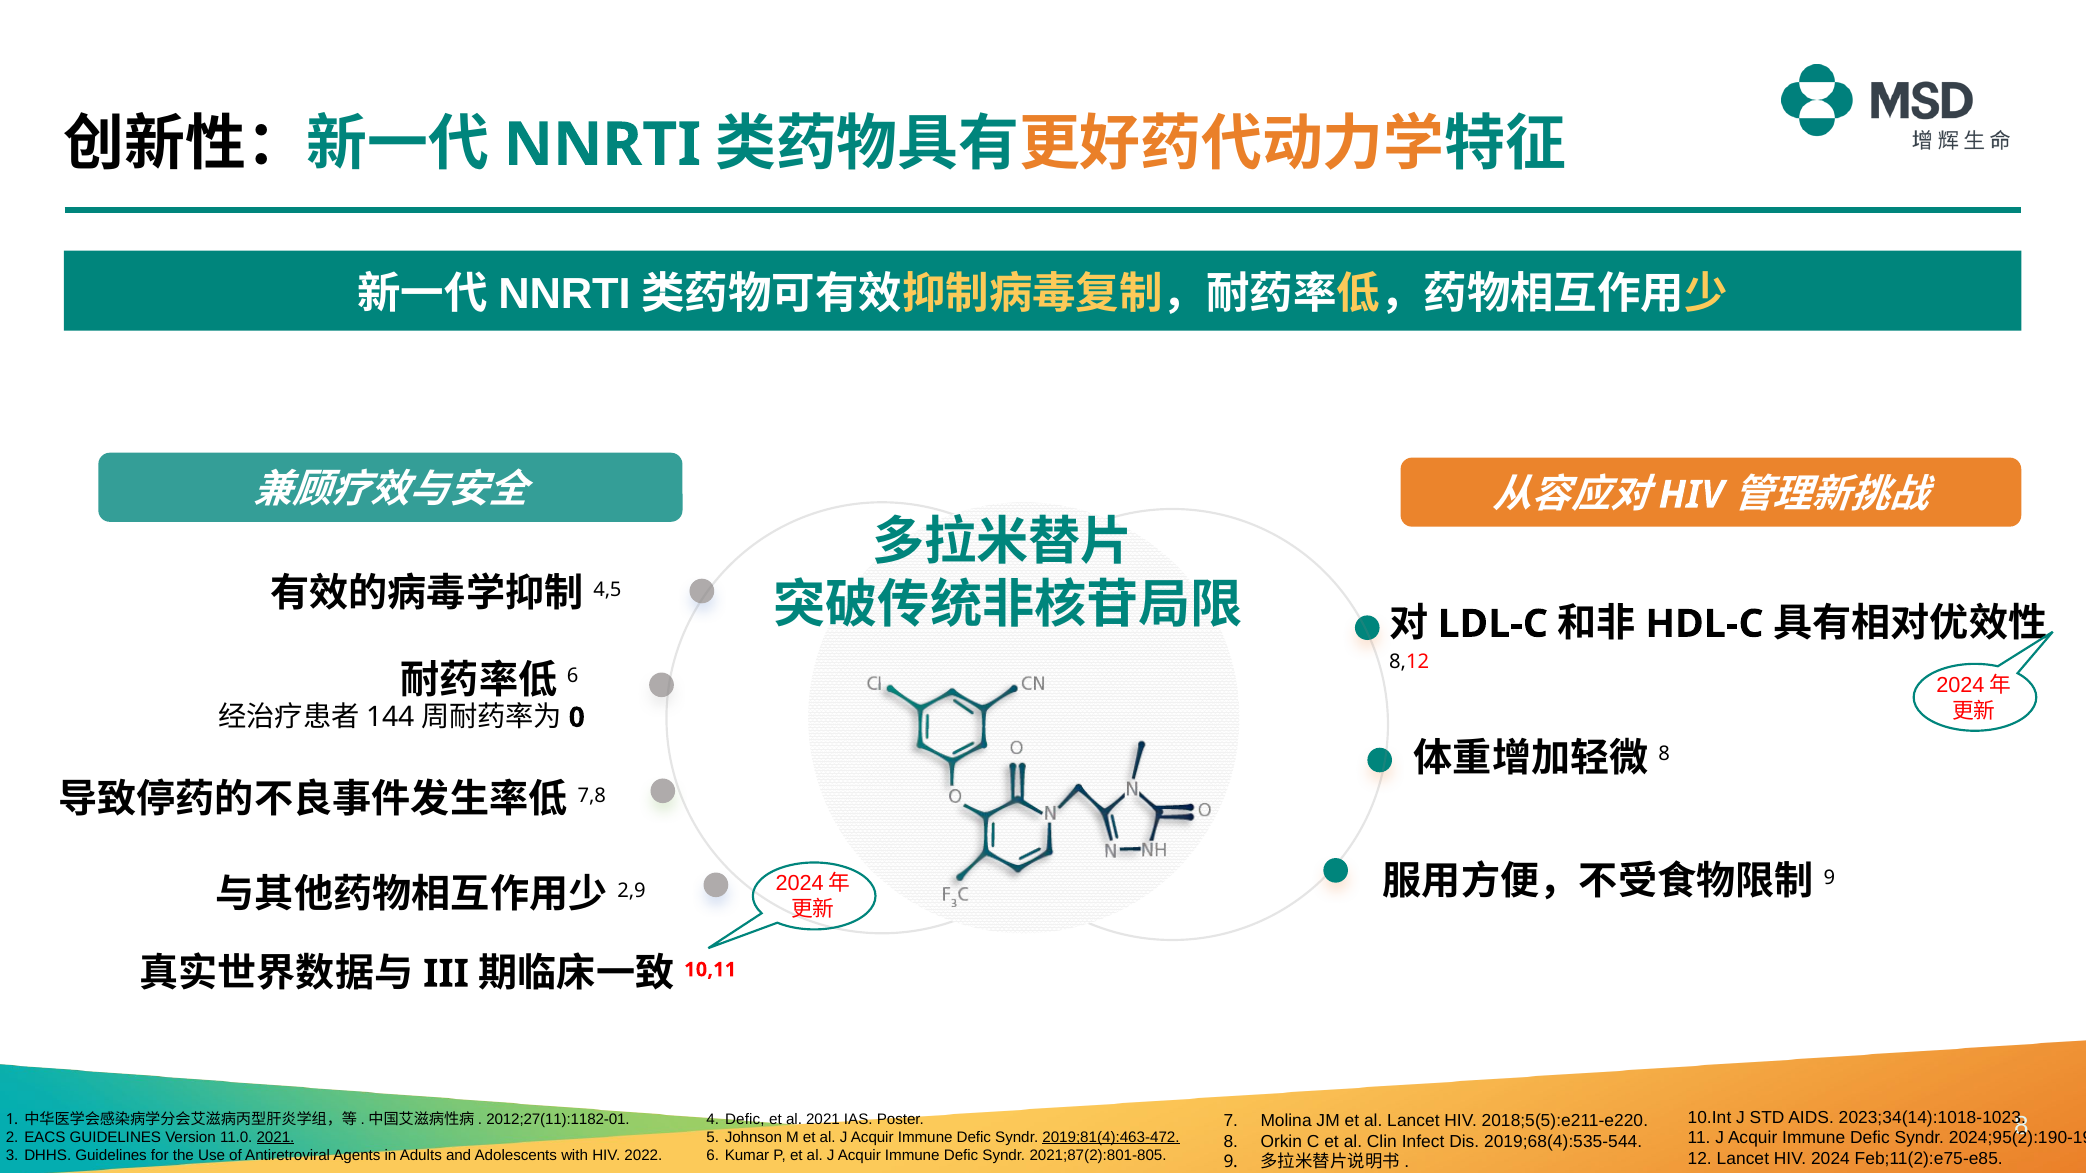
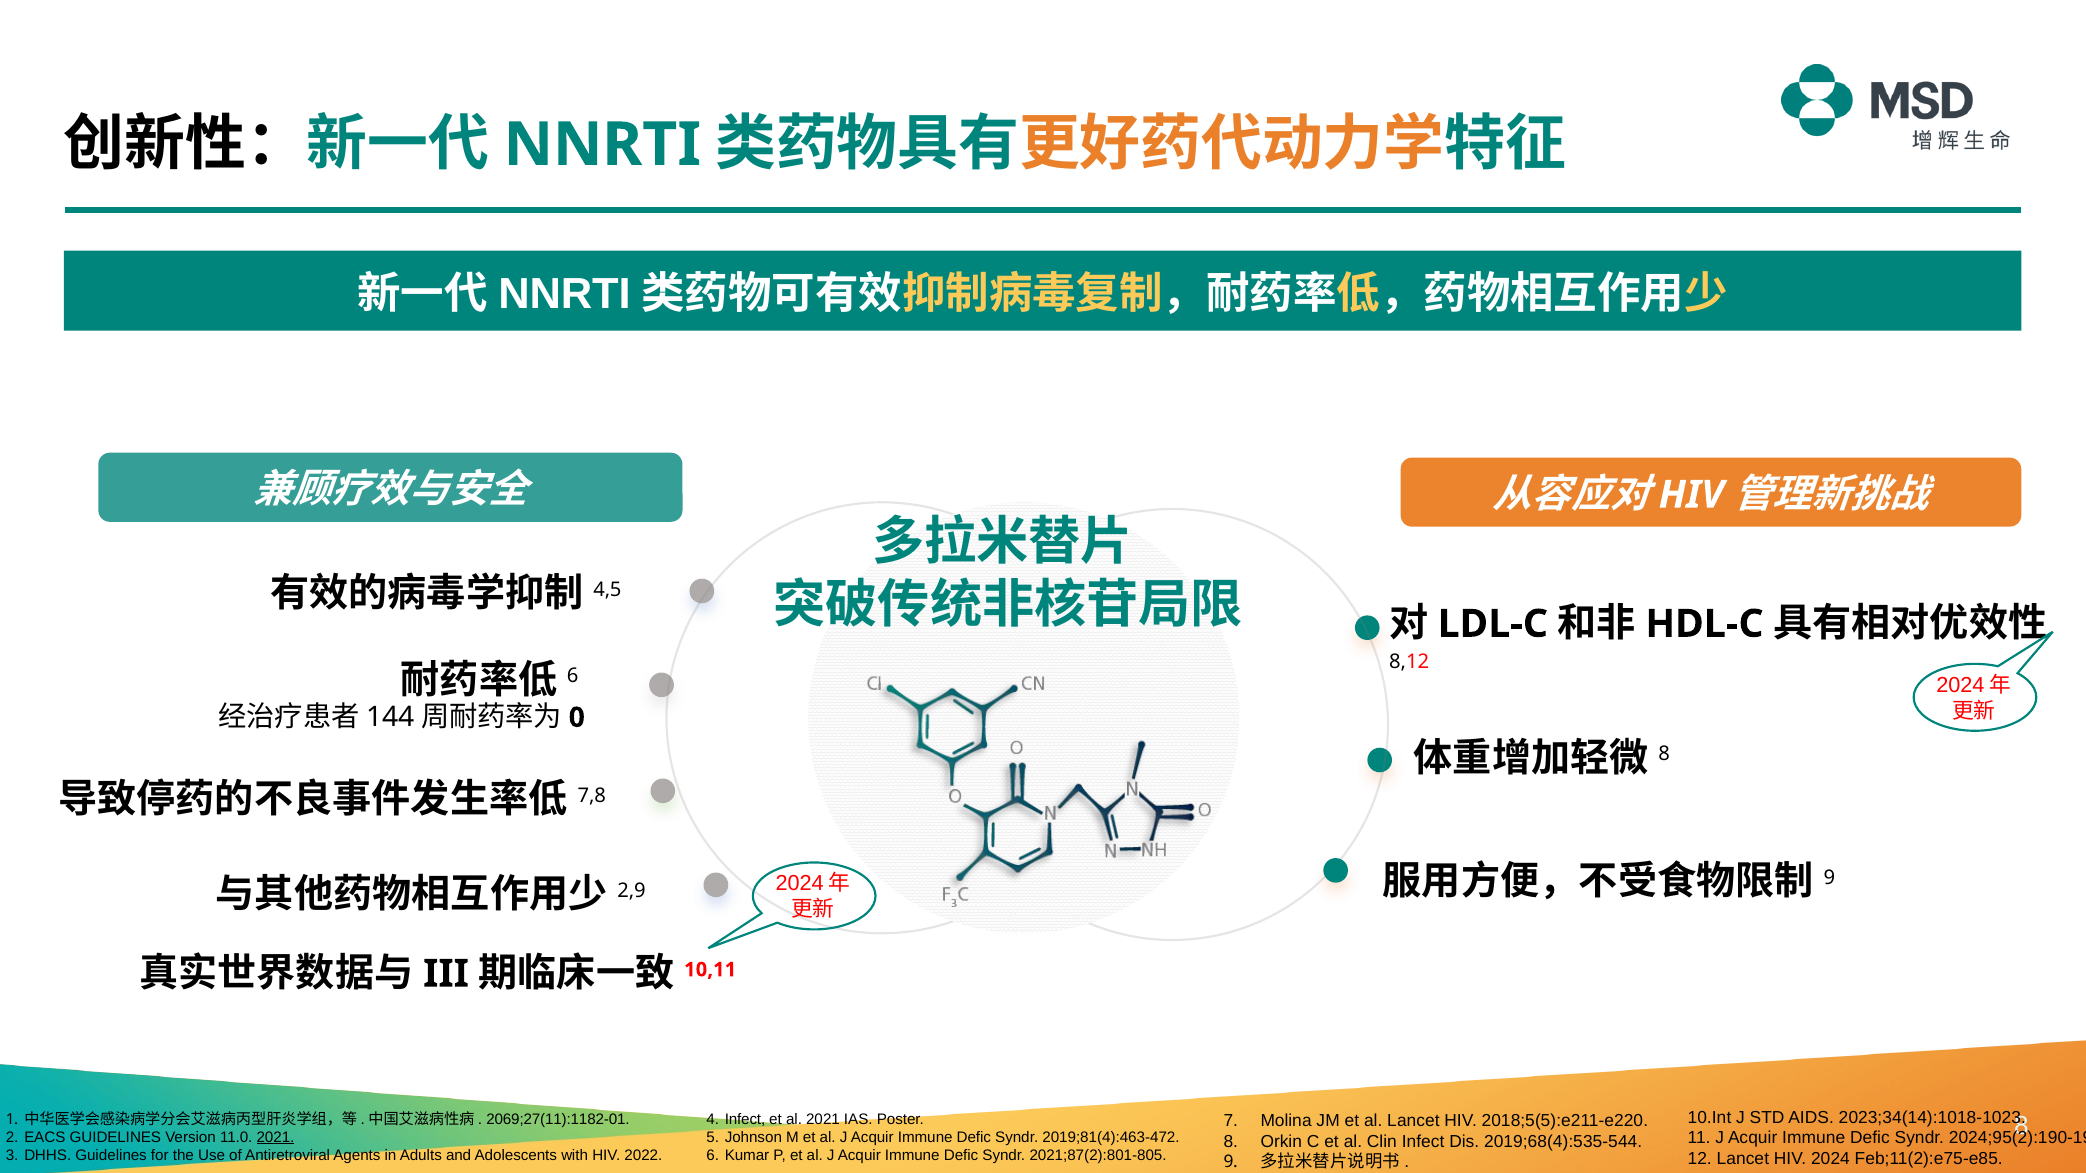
Defic: Defic -> Infect (745, 1119)
2012;27(11):1182-01: 2012;27(11):1182-01 -> 2069;27(11):1182-01 (558, 1119)
2019;81(4):463-472 underline: present -> none (1111, 1138)
